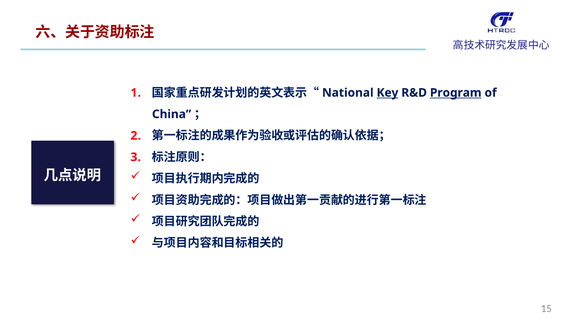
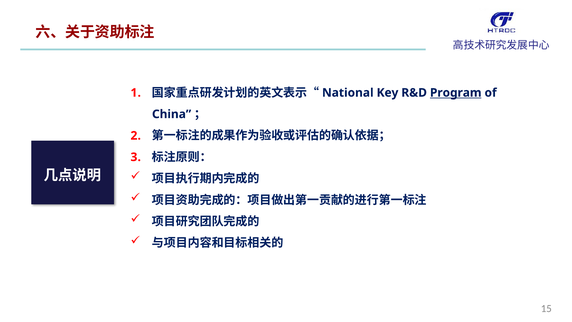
Key underline: present -> none (387, 93)
